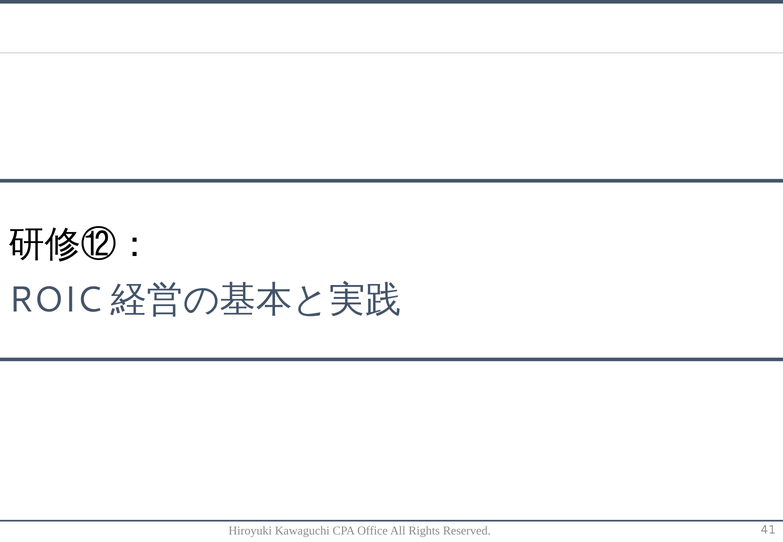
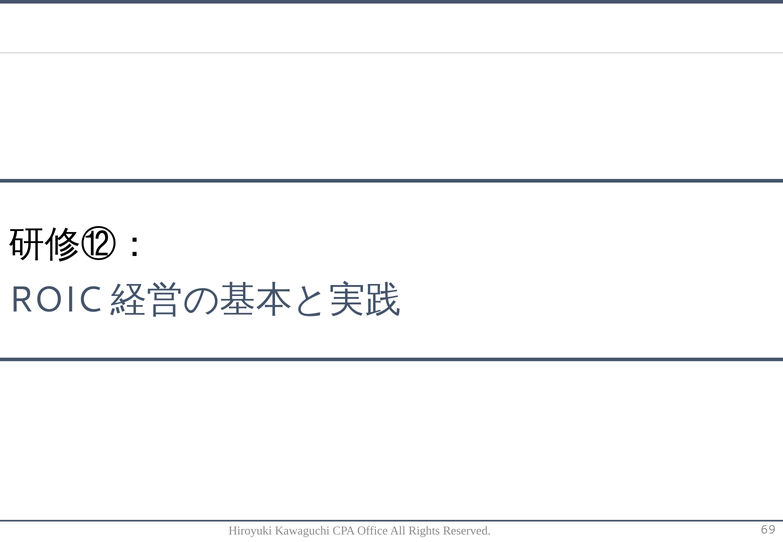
41: 41 -> 69 (768, 530)
